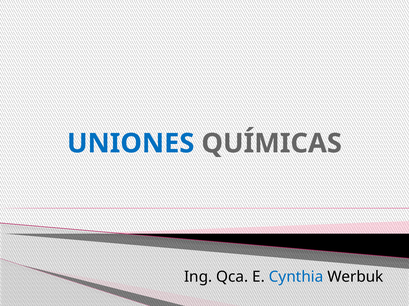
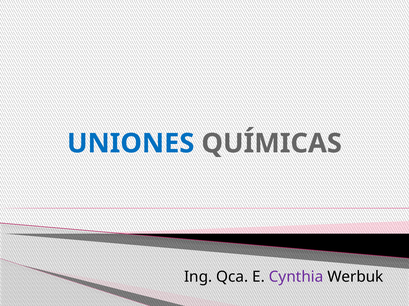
Cynthia colour: blue -> purple (296, 278)
